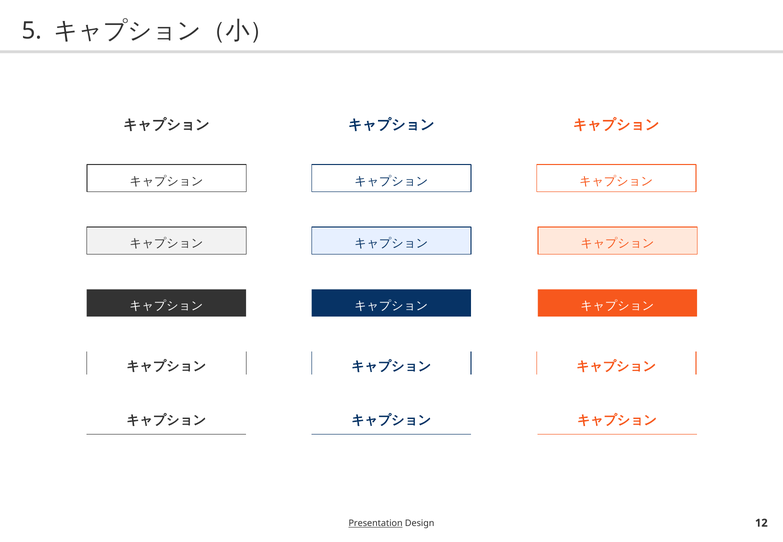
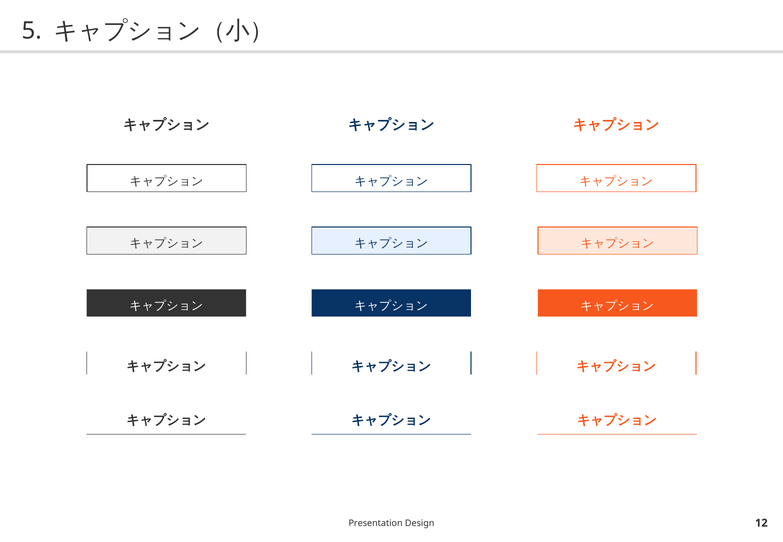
Presentation underline: present -> none (376, 523)
